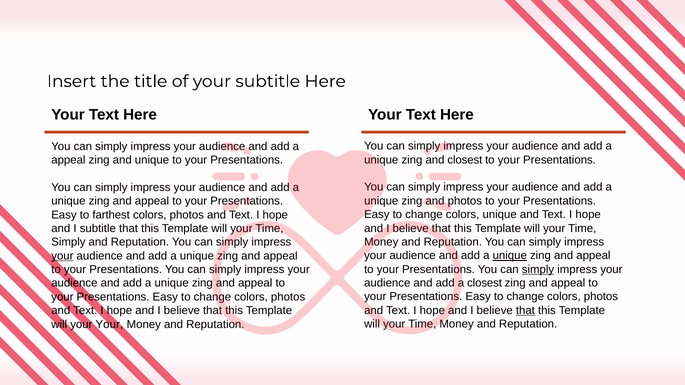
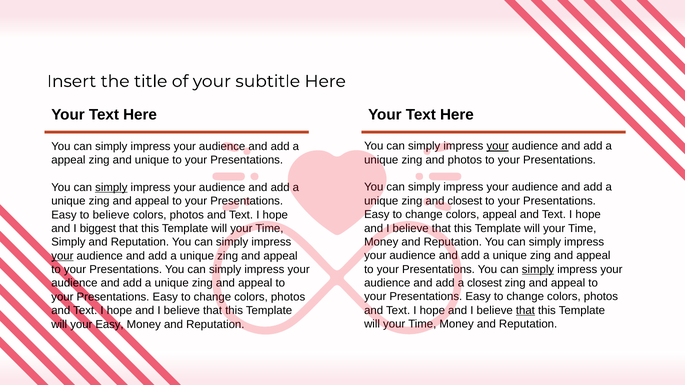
your underline: none -> present (498, 146)
and closest: closest -> photos (465, 160)
simply underline: none -> present (111, 188)
photos: photos -> closest (465, 201)
unique: unique -> appeal (500, 215)
to farthest: farthest -> believe (111, 215)
I subtitle: subtitle -> biggest (98, 229)
unique underline: present -> none (510, 256)
your Your: Your -> Easy (109, 325)
